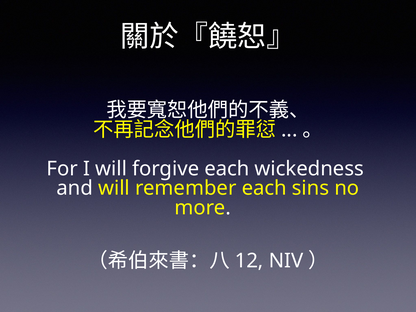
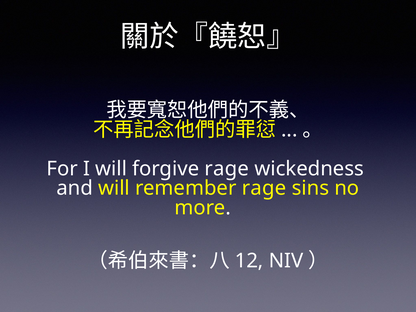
forgive each: each -> rage (227, 169)
remember each: each -> rage (264, 188)
